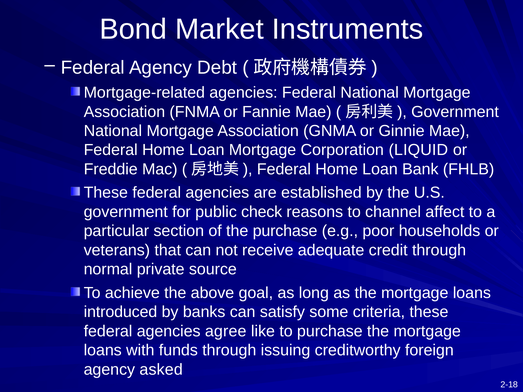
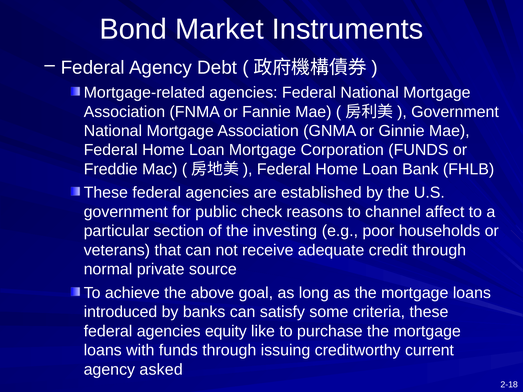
Corporation LIQUID: LIQUID -> FUNDS (418, 150)
the purchase: purchase -> investing (285, 231)
agree: agree -> equity (226, 331)
foreign: foreign -> current (429, 351)
